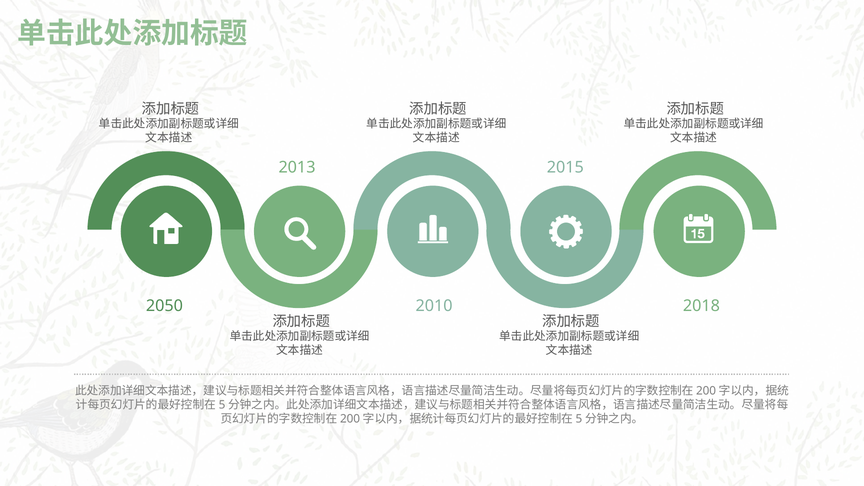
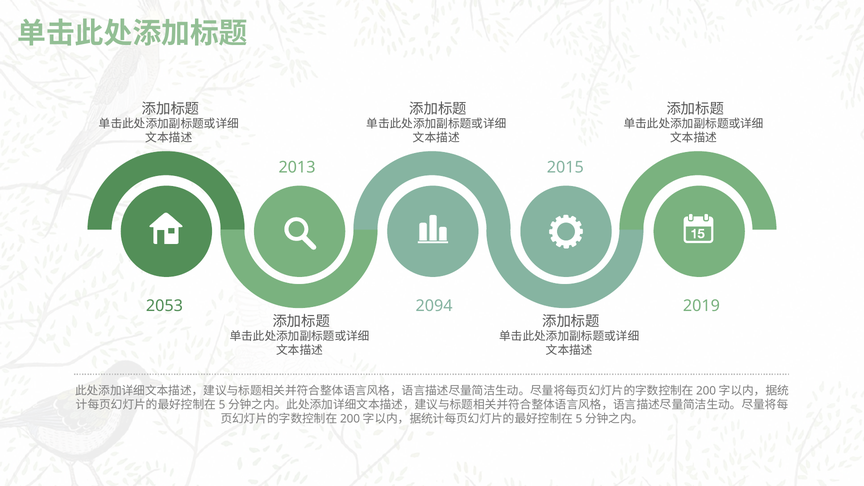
2050: 2050 -> 2053 (164, 306)
2010: 2010 -> 2094 (434, 306)
2018: 2018 -> 2019 (701, 306)
